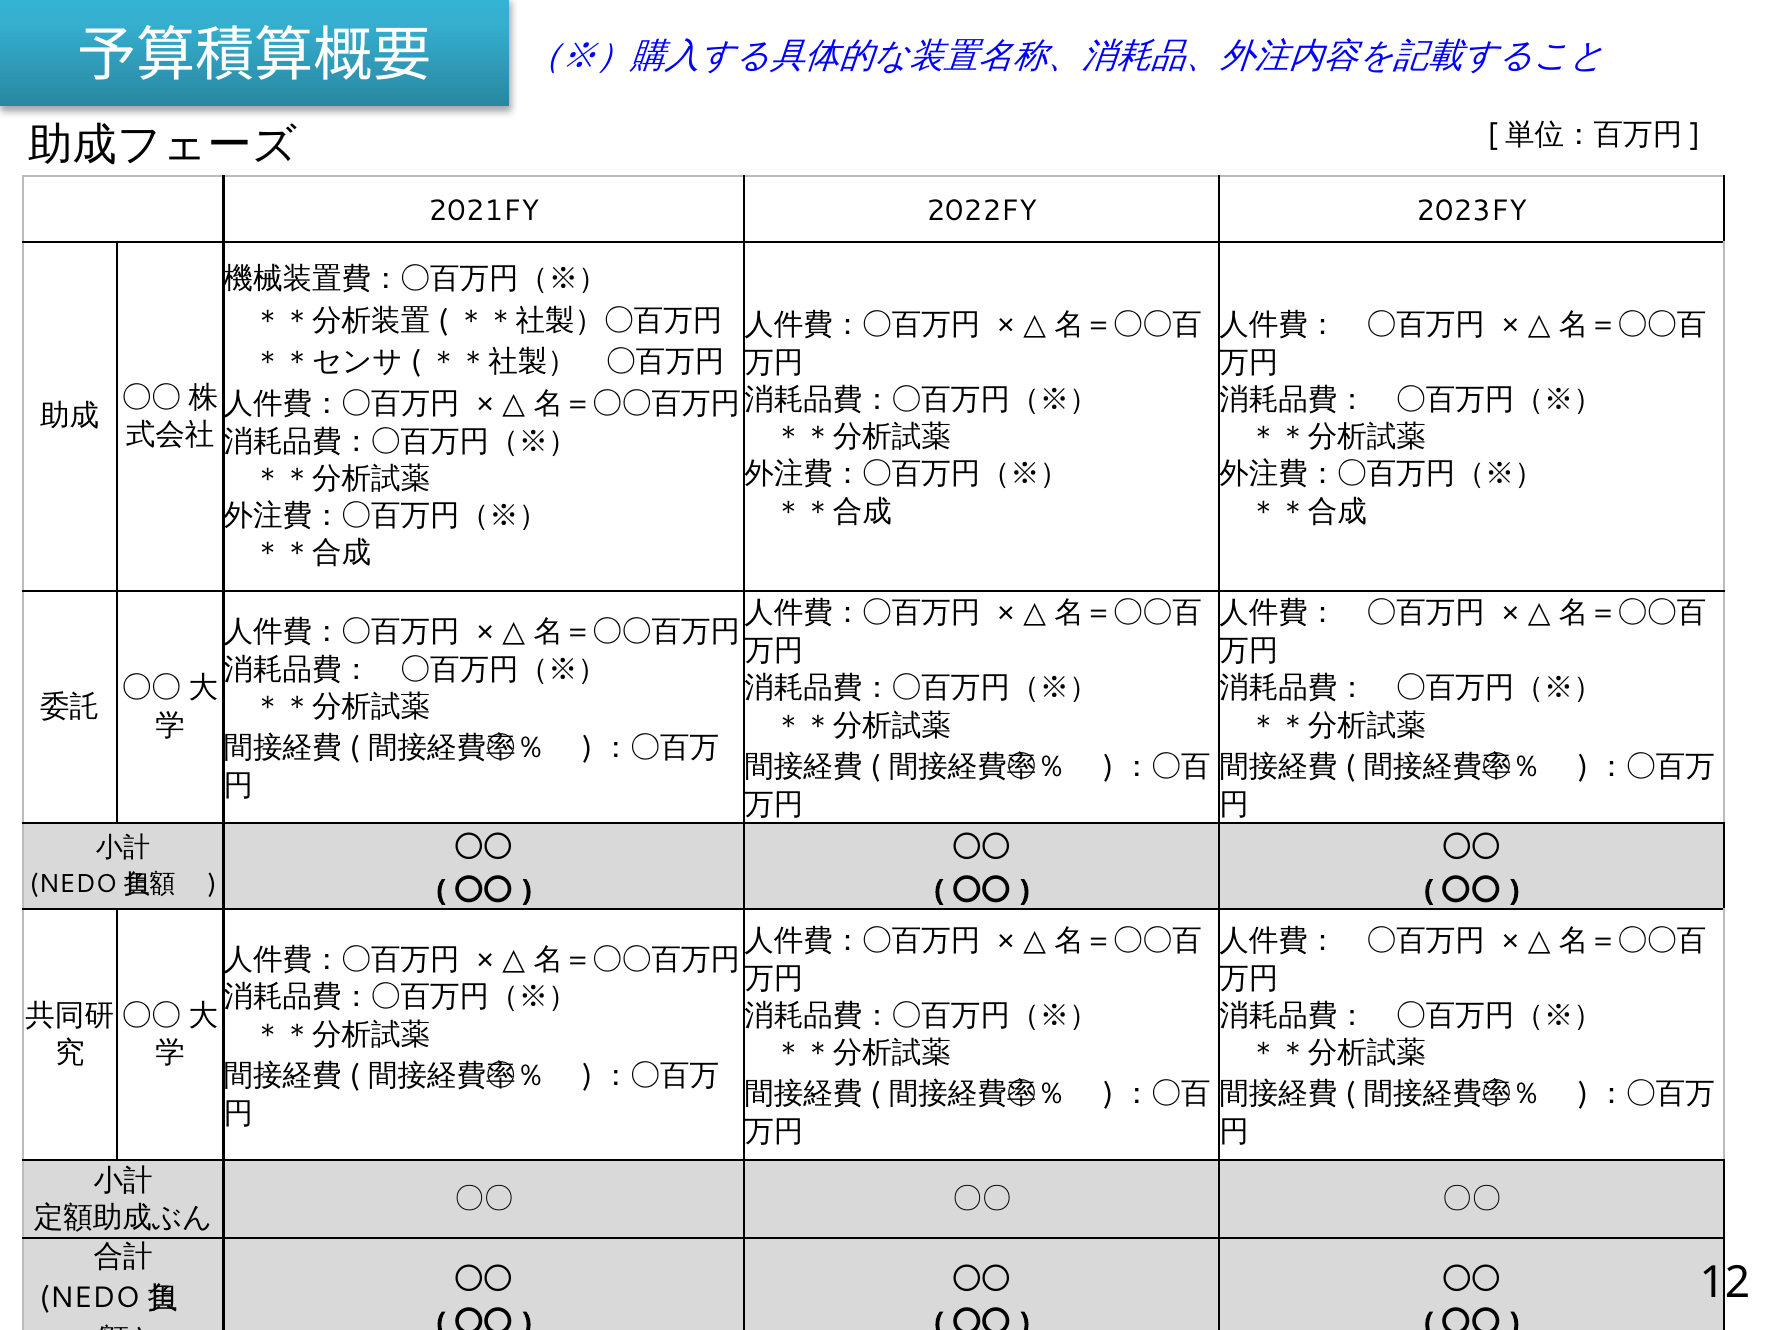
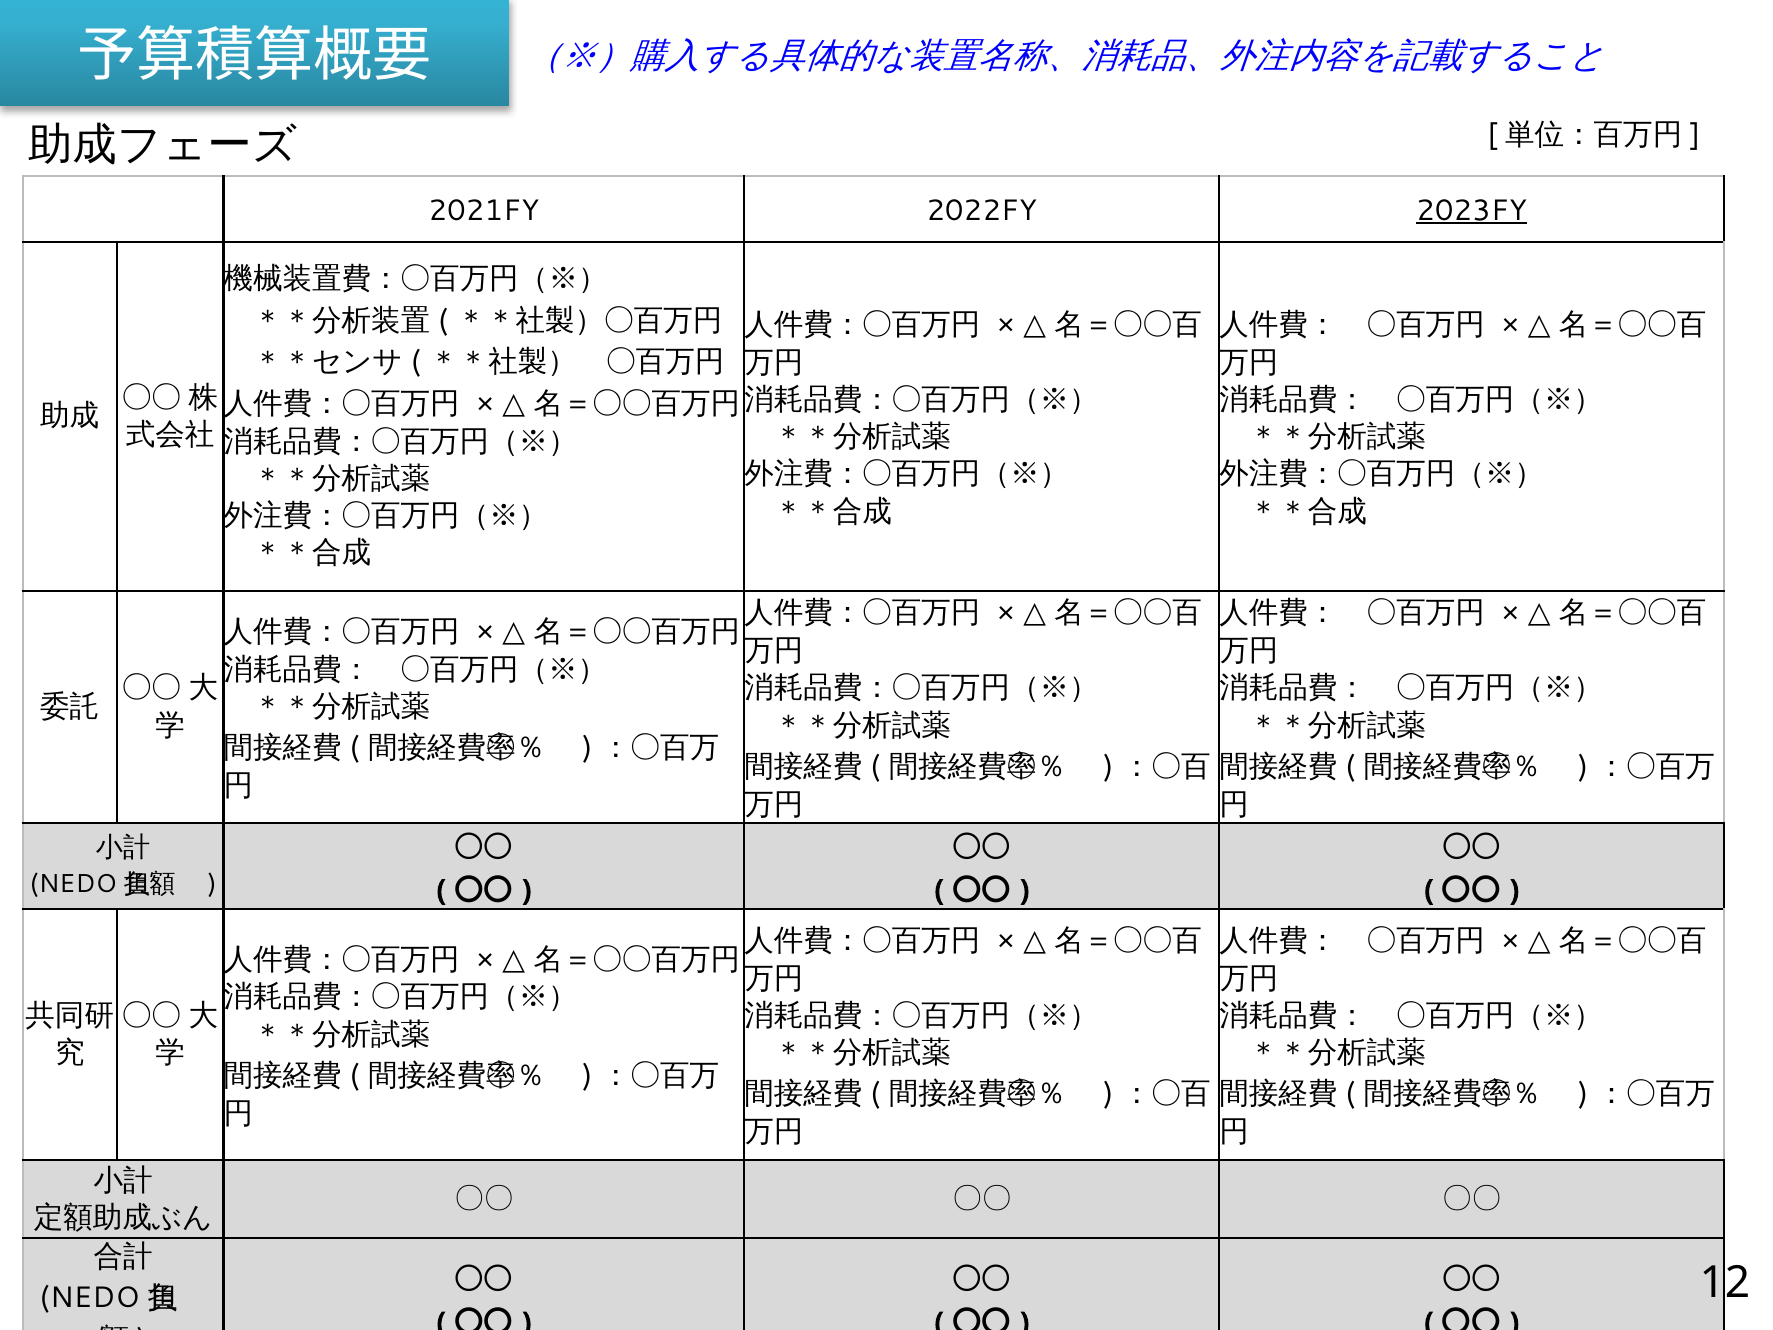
2023FY underline: none -> present (1472, 210)
